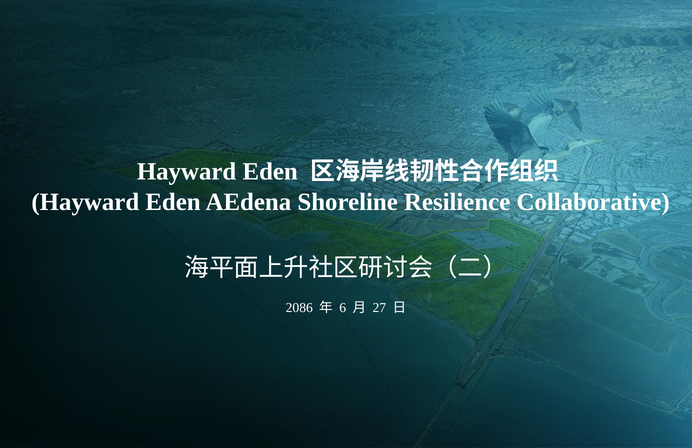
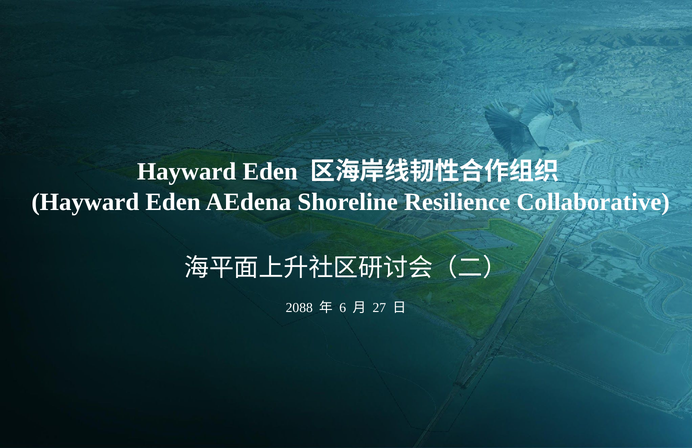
2086: 2086 -> 2088 (299, 308)
